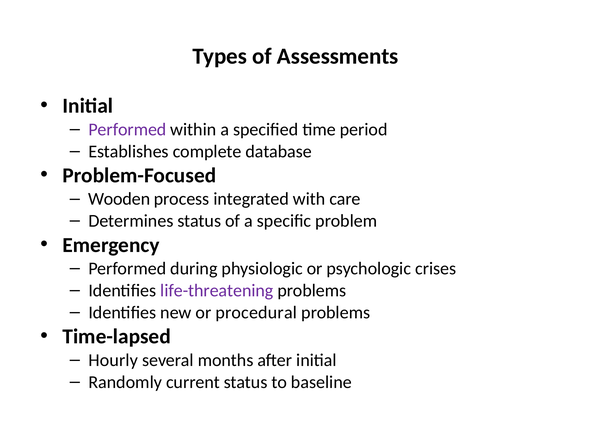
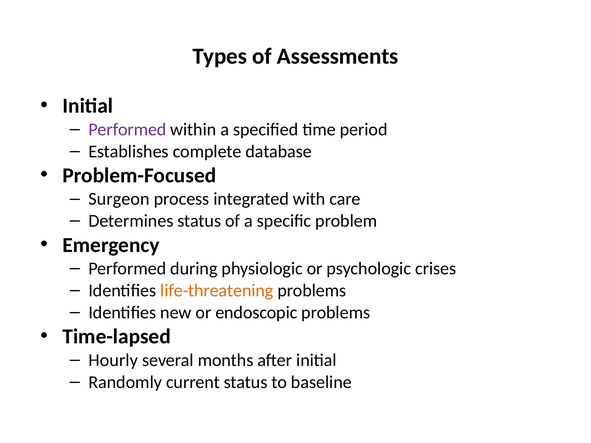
Wooden: Wooden -> Surgeon (119, 199)
life-threatening colour: purple -> orange (217, 291)
procedural: procedural -> endoscopic (256, 313)
